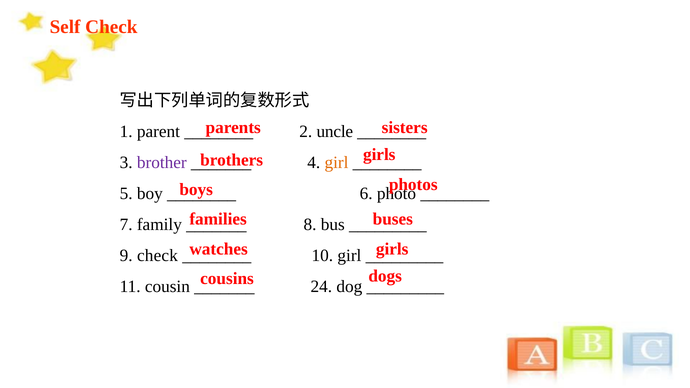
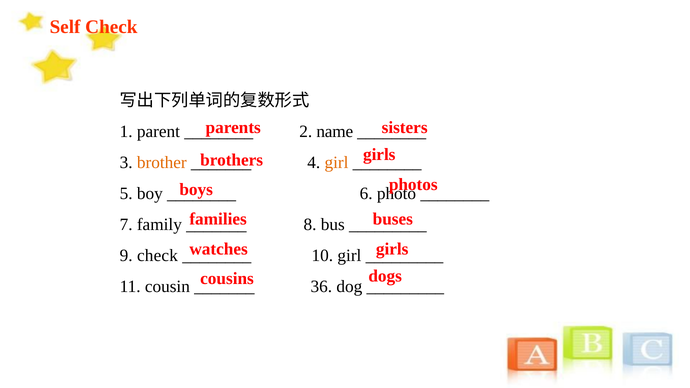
uncle: uncle -> name (335, 132)
brother colour: purple -> orange (162, 163)
24: 24 -> 36 (321, 287)
